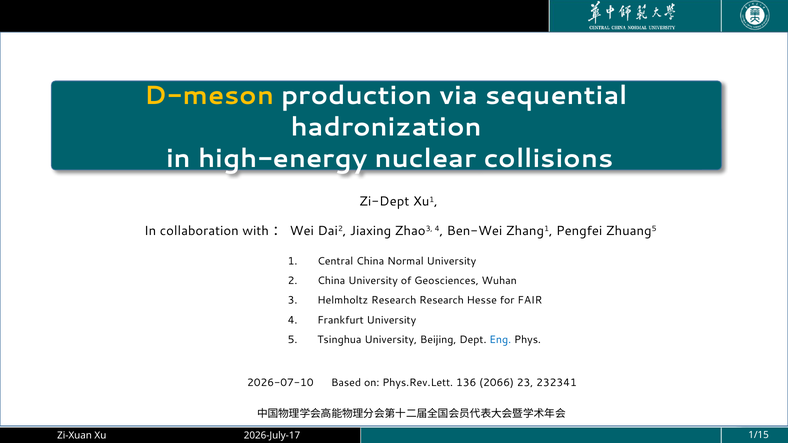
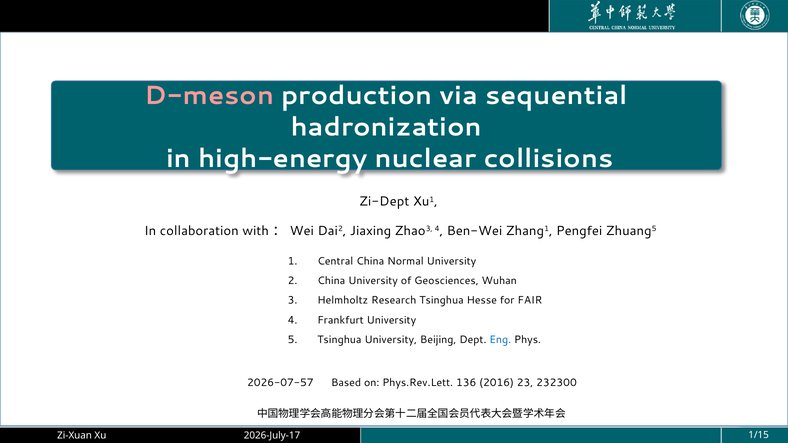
D-meson colour: yellow -> pink (209, 96)
Research Research: Research -> Tsinghua (442, 301)
2026-07-10: 2026-07-10 -> 2026-07-57 (280, 383)
2066: 2066 -> 2016 (497, 383)
232341: 232341 -> 232300 (556, 383)
